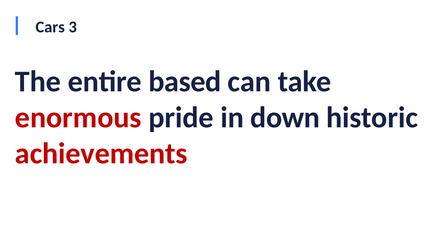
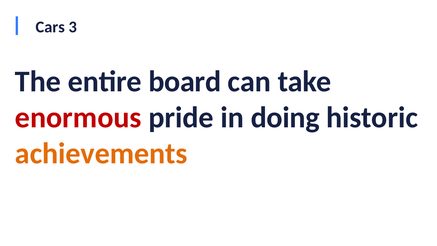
based: based -> board (185, 81)
down: down -> doing (285, 117)
achievements colour: red -> orange (101, 153)
